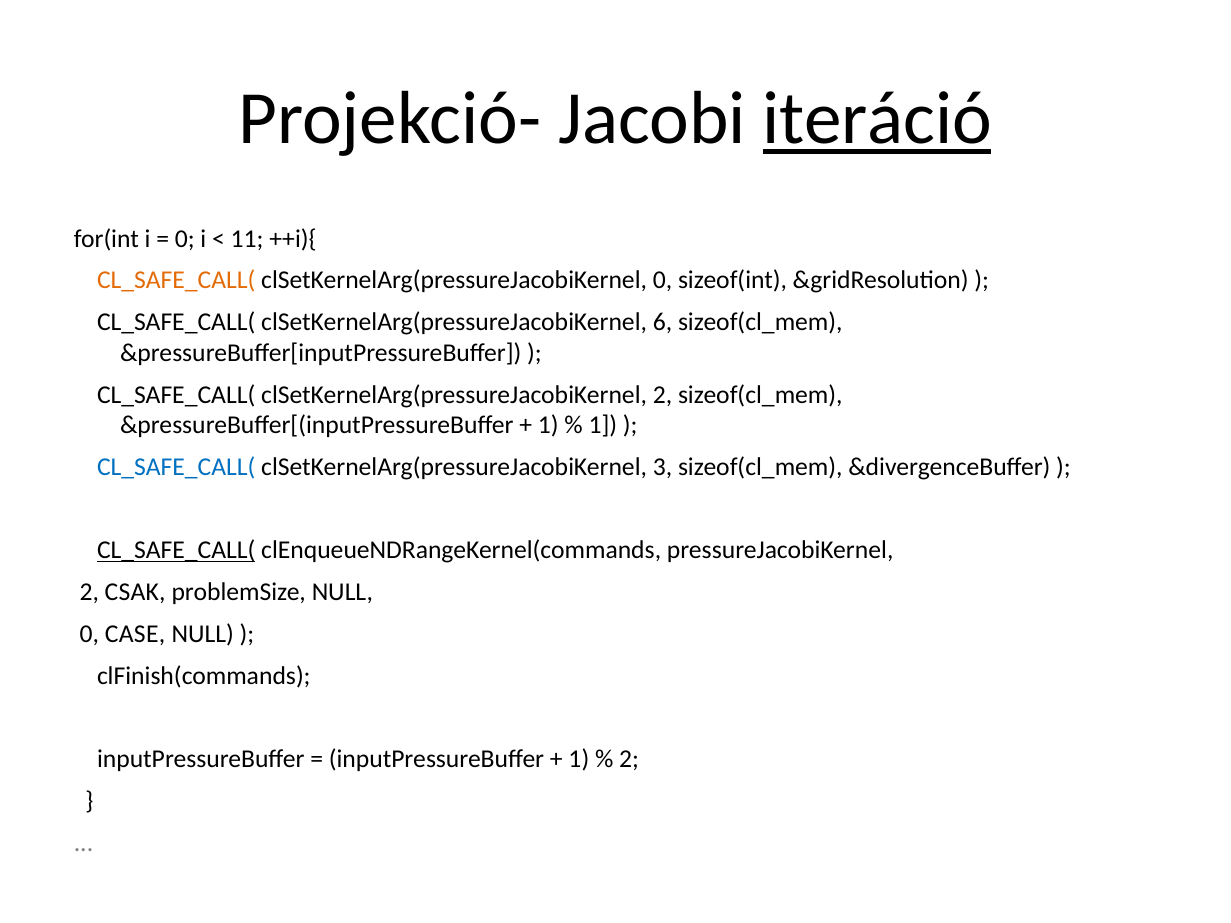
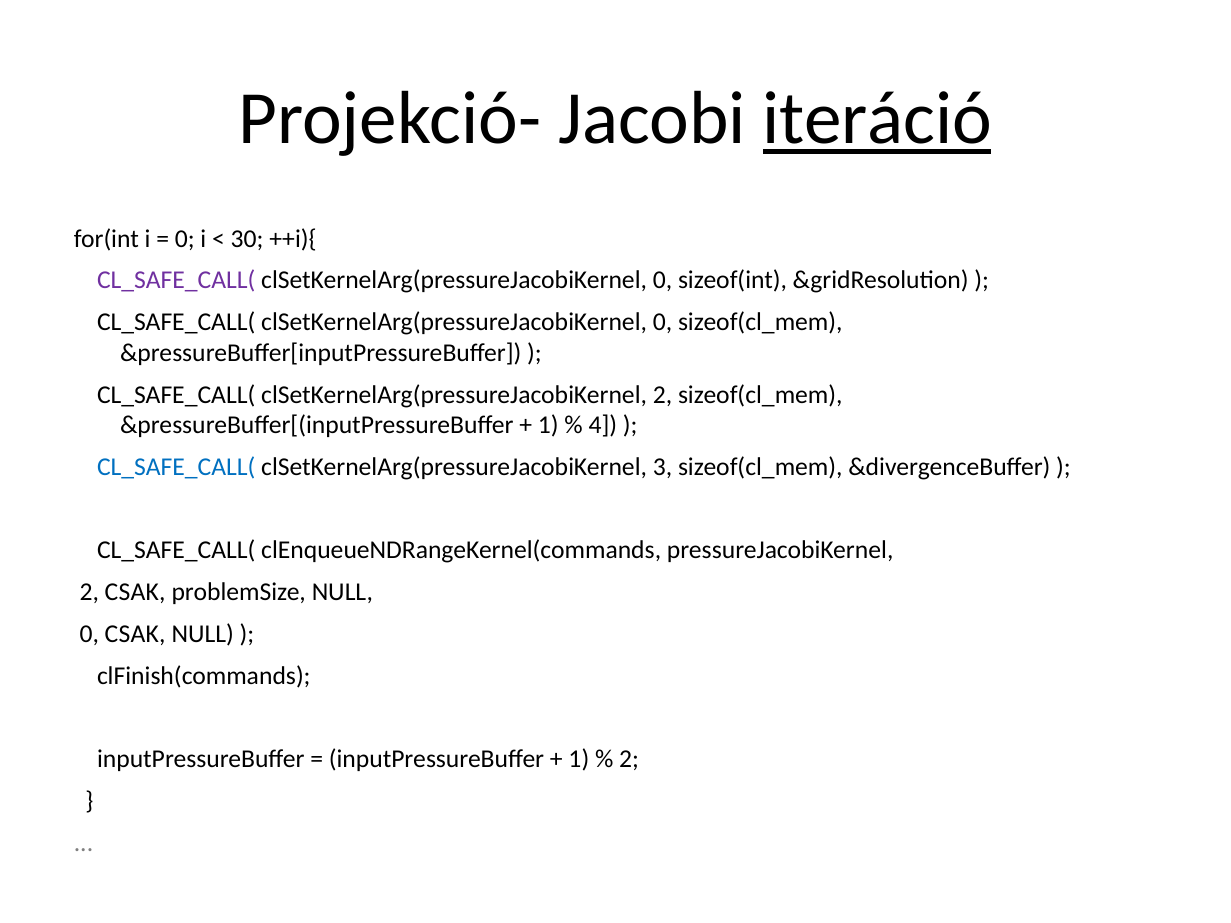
11: 11 -> 30 (247, 239)
CL_SAFE_CALL( colour: orange -> purple (176, 280)
6: 6 -> 0 (663, 322)
1: 1 -> 4 (603, 425)
CL_SAFE_CALL( underline: present -> none (176, 551)
0 CASE: CASE -> CSAK (135, 634)
